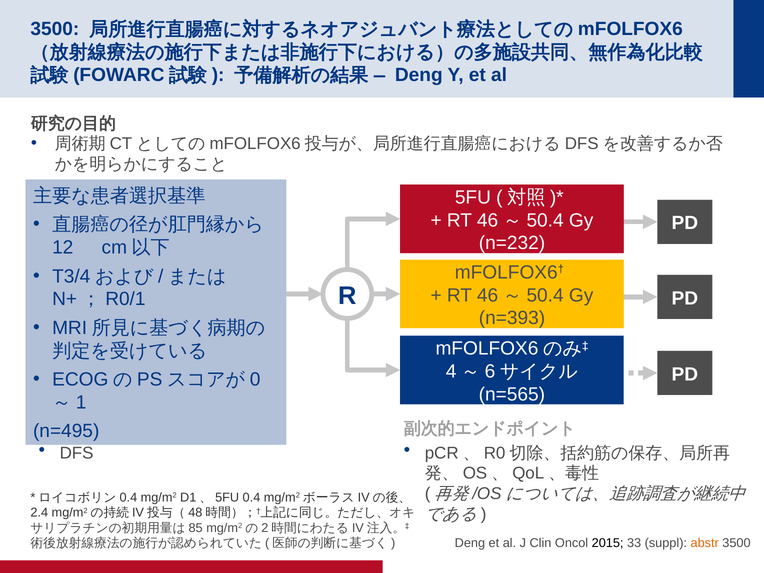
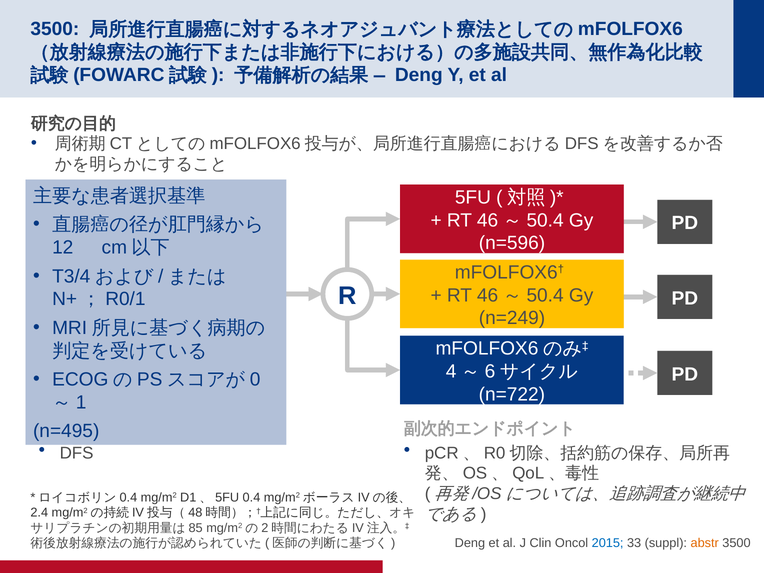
n=232: n=232 -> n=596 (512, 243)
n=393: n=393 -> n=249 (512, 318)
n=565: n=565 -> n=722 (512, 394)
2015 colour: black -> blue (608, 543)
